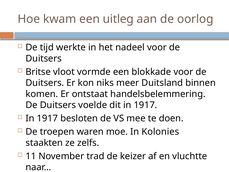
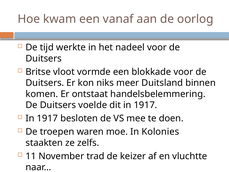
uitleg: uitleg -> vanaf (118, 19)
